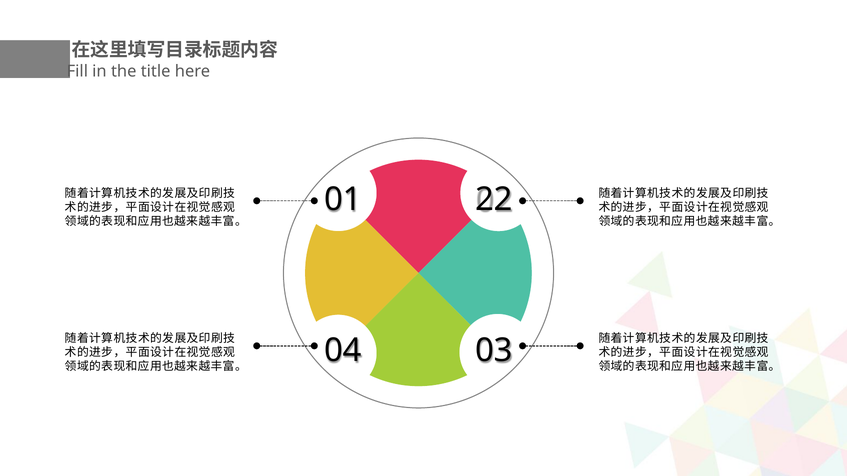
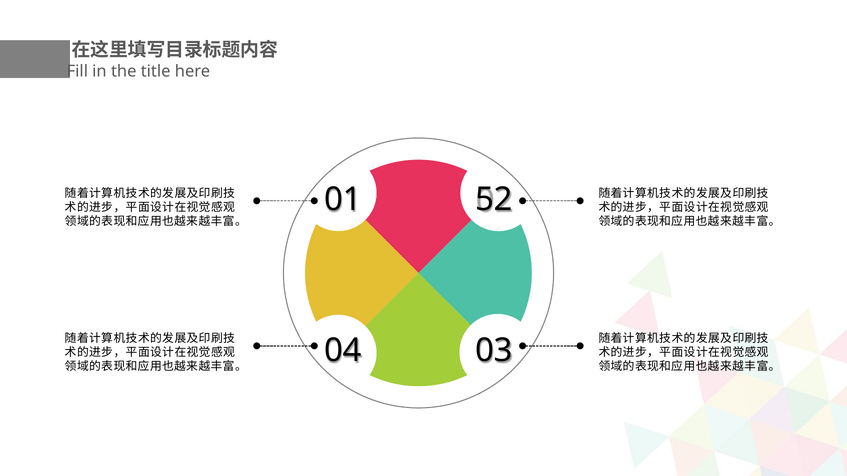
22: 22 -> 52 (494, 200)
